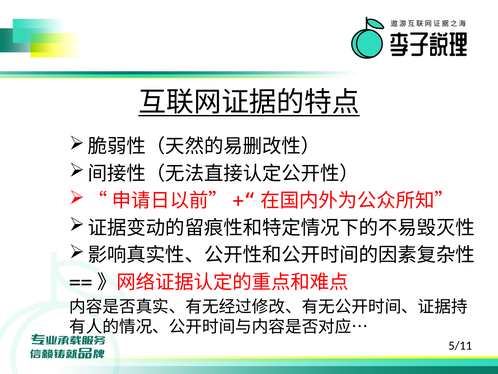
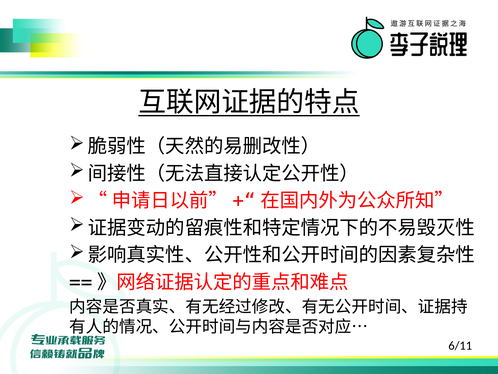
5/11: 5/11 -> 6/11 (460, 345)
